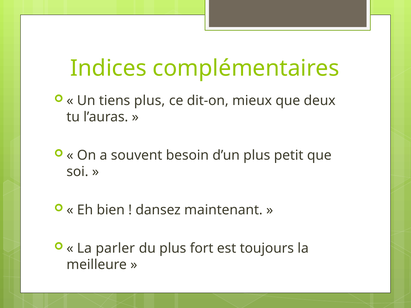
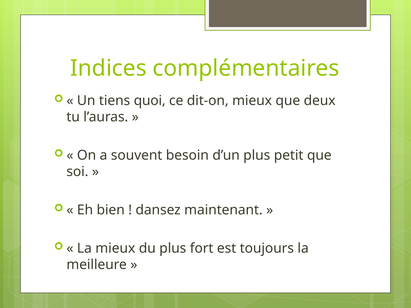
tiens plus: plus -> quoi (150, 101)
La parler: parler -> mieux (115, 249)
